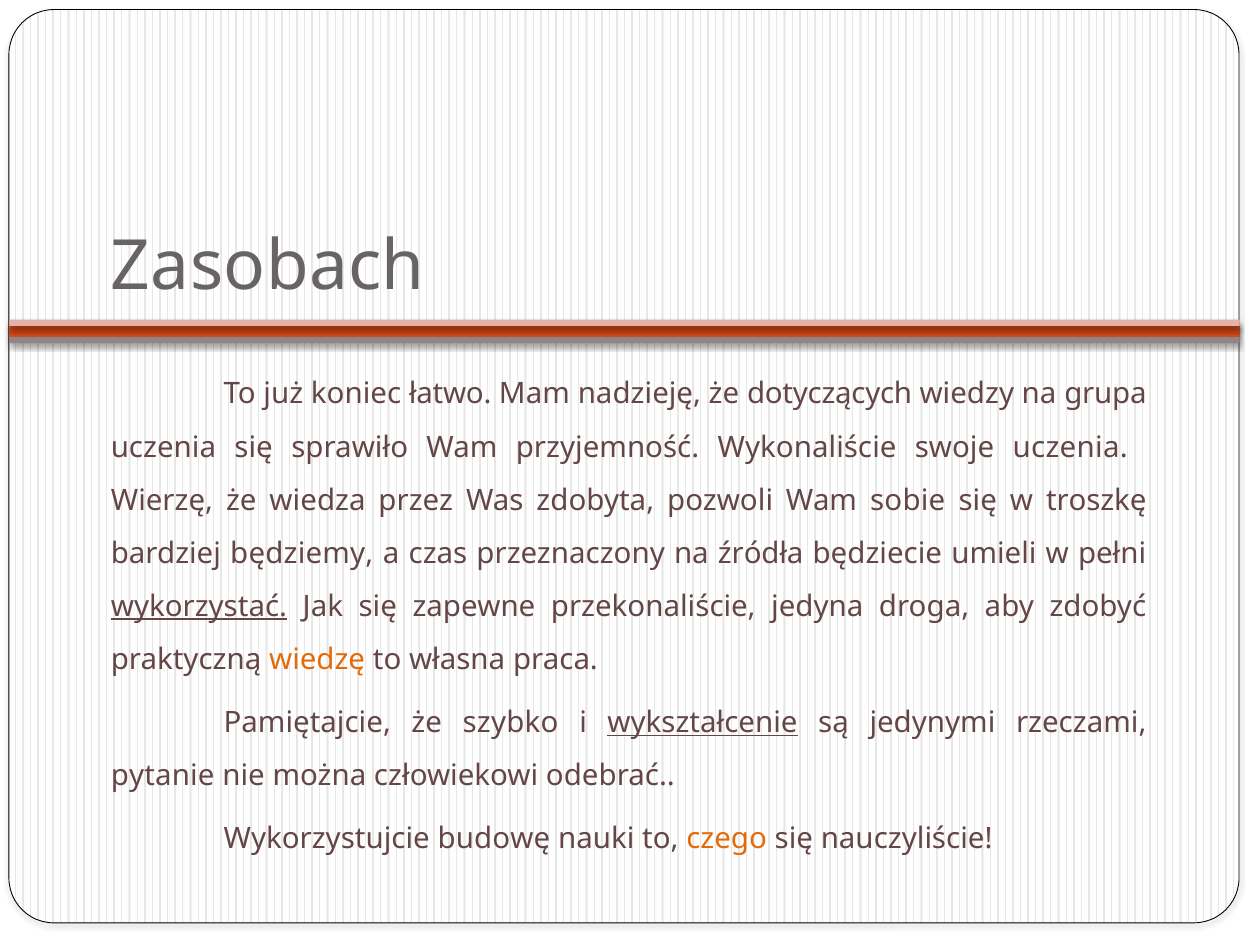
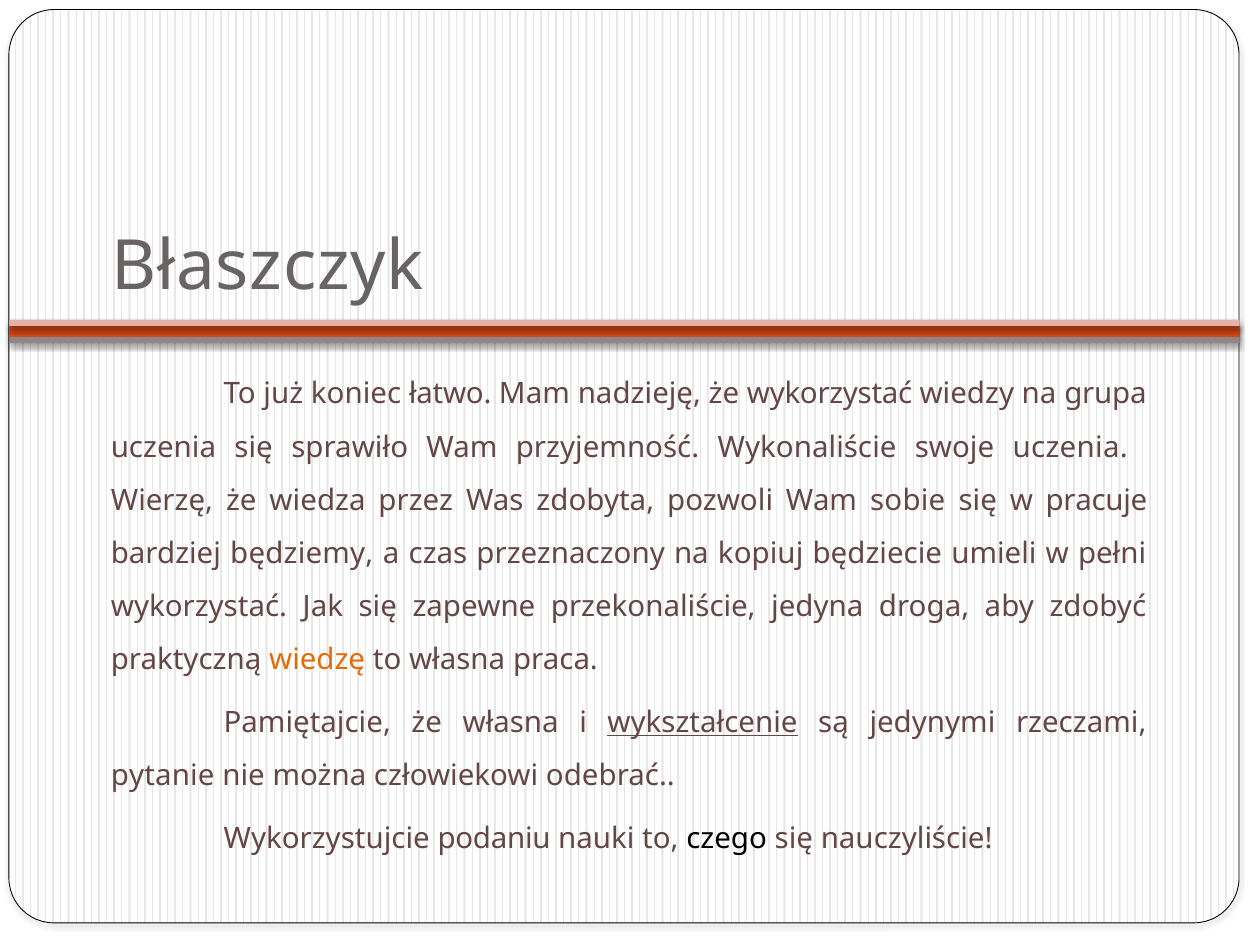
Zasobach: Zasobach -> Błaszczyk (268, 267)
że dotyczących: dotyczących -> wykorzystać (830, 394)
troszkę: troszkę -> pracuje (1096, 501)
źródła: źródła -> kopiuj (761, 554)
wykorzystać underline: present -> none (199, 607)
że szybko: szybko -> własna (511, 723)
budowę: budowę -> podaniu (494, 839)
czego colour: orange -> black (727, 839)
